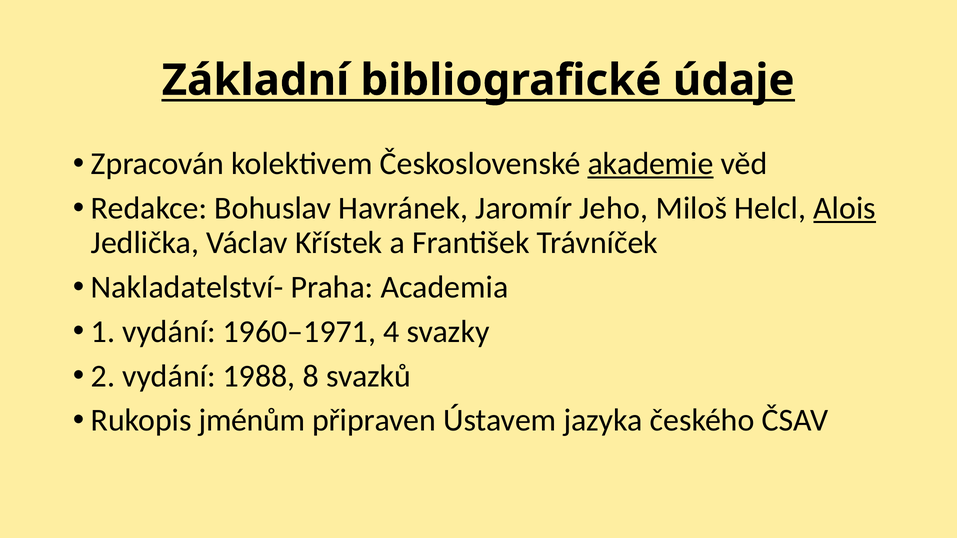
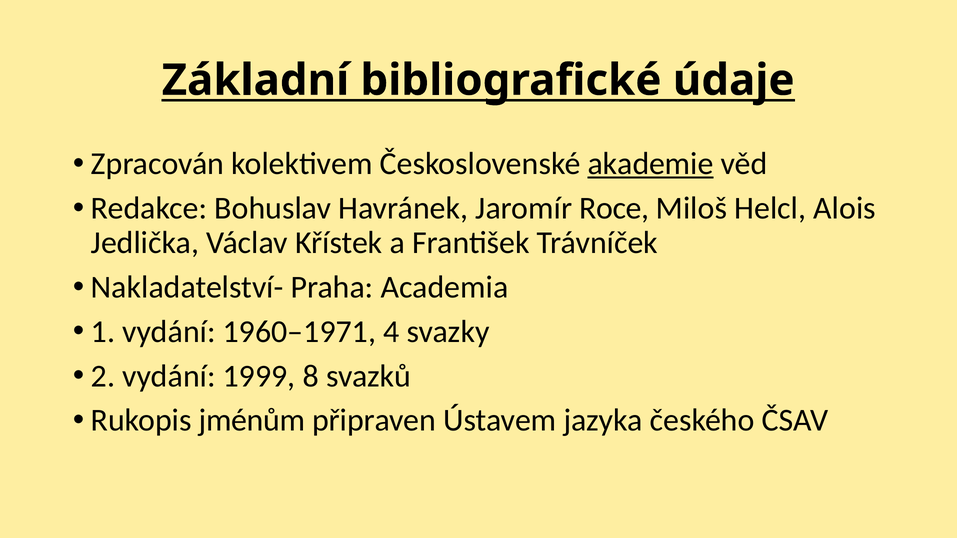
Jeho: Jeho -> Roce (614, 208)
Alois underline: present -> none (845, 208)
1988: 1988 -> 1999 (259, 376)
